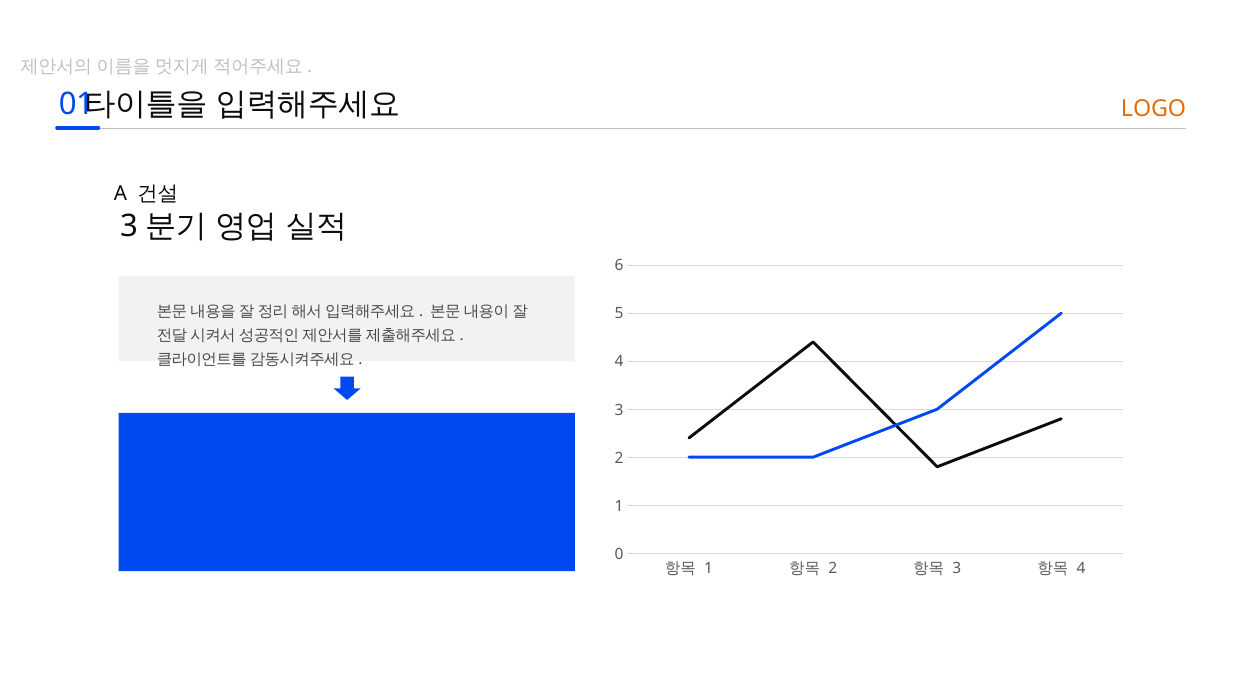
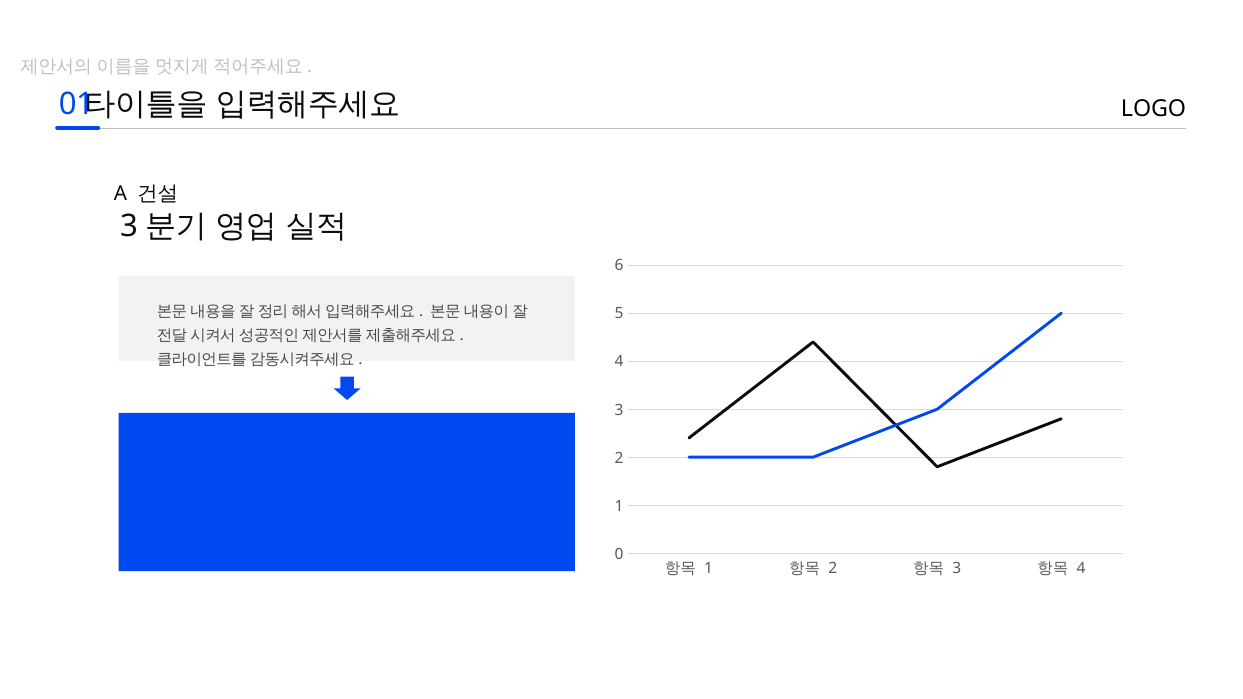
LOGO colour: orange -> black (1154, 109)
